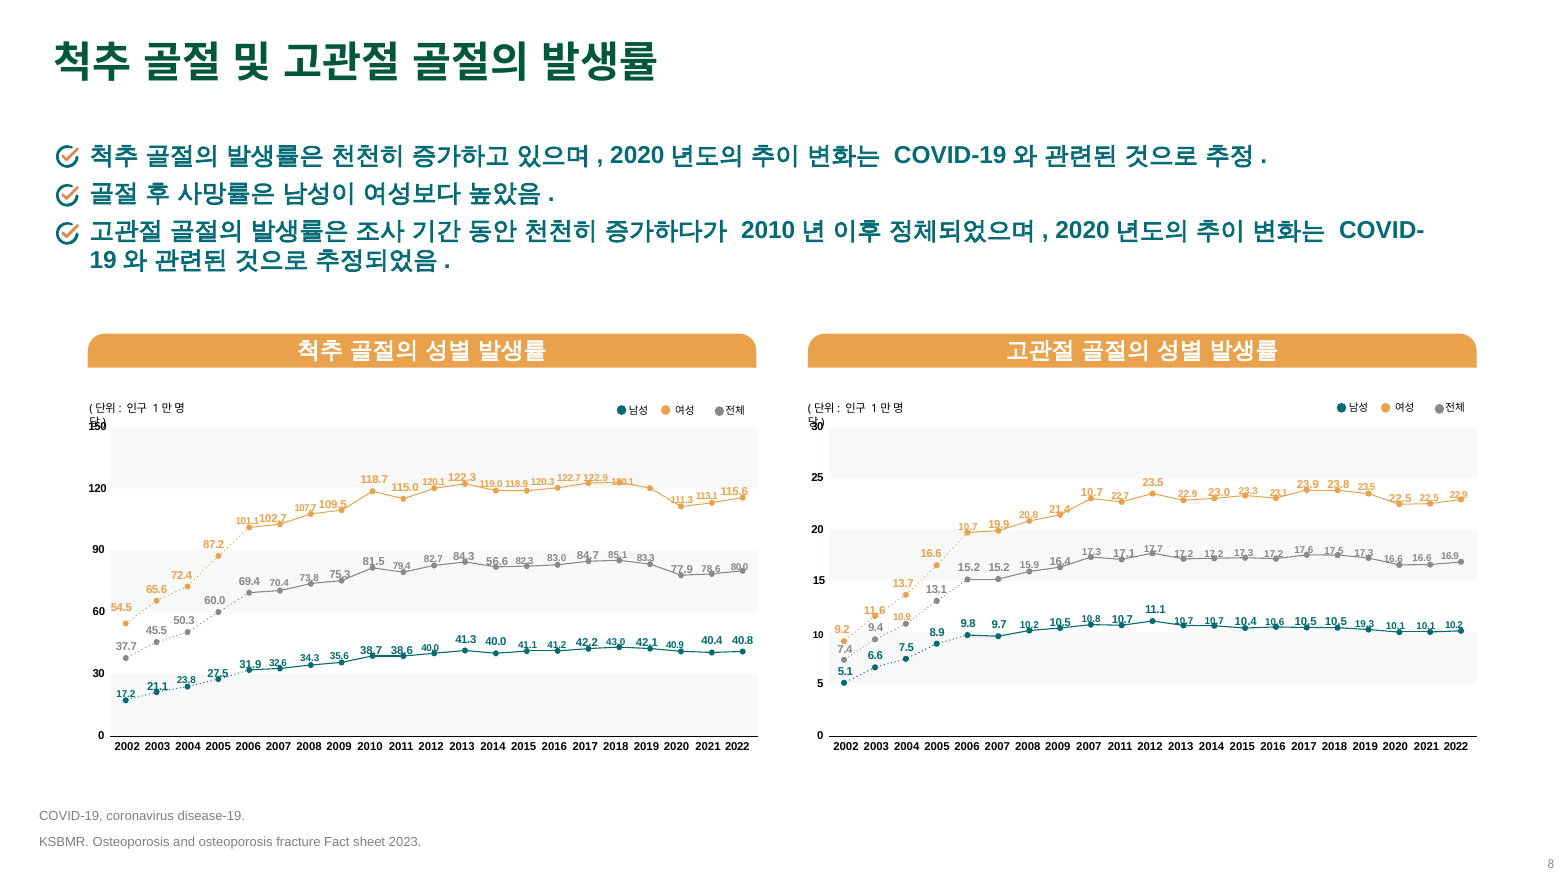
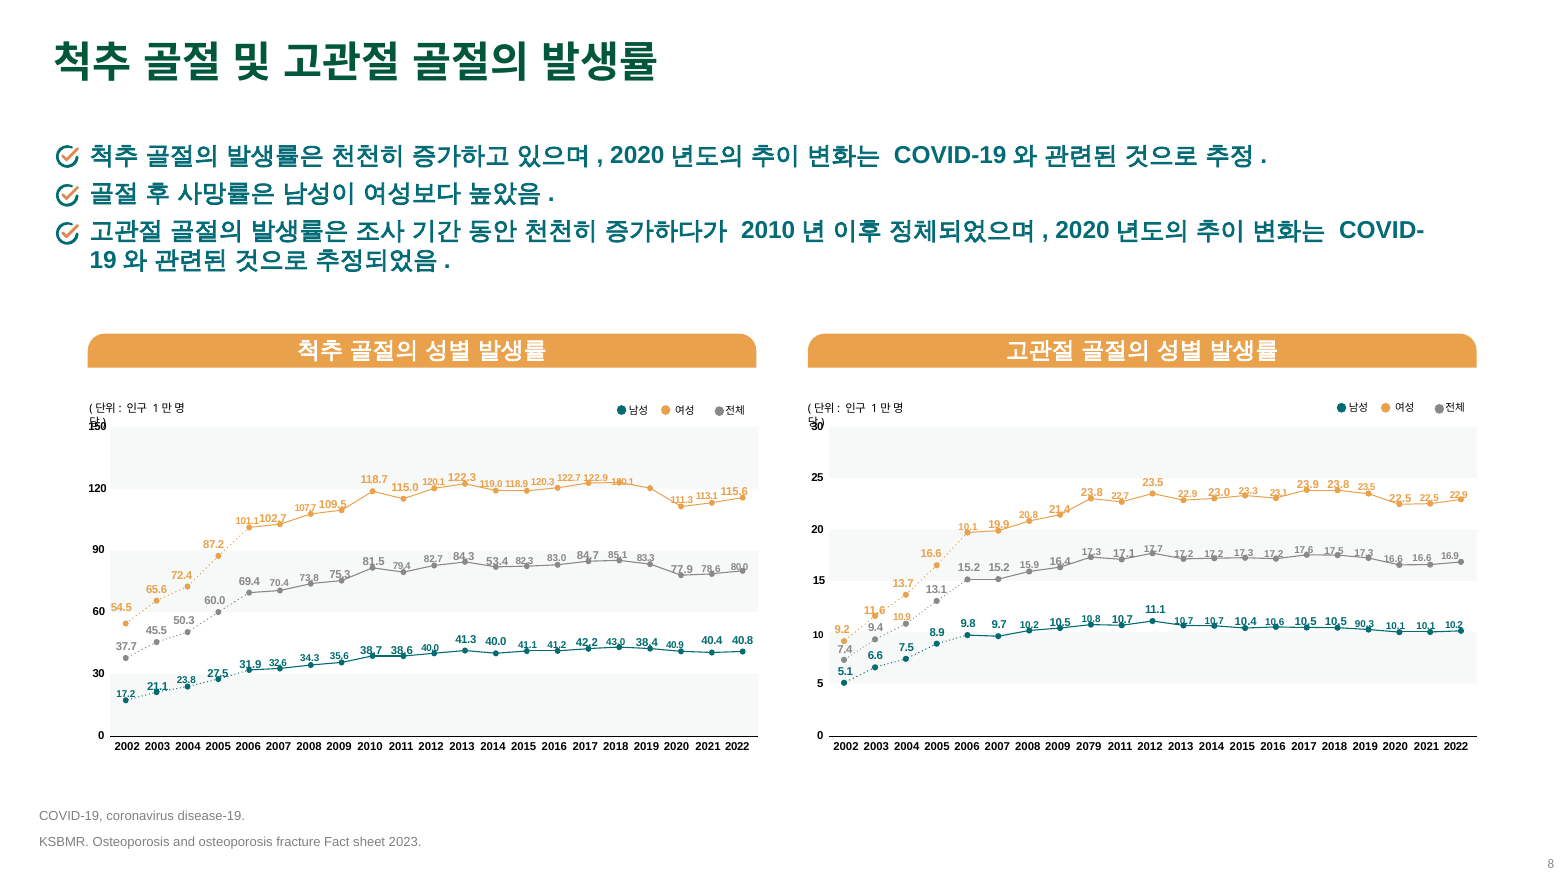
10.7: 10.7 -> 23.8 (1092, 493)
10.7: 10.7 -> 10.1 (968, 527)
56.6: 56.6 -> 53.4 (497, 561)
19.3: 19.3 -> 90.3 (1365, 624)
42.1: 42.1 -> 38.4 (647, 643)
2009 2007: 2007 -> 2079 (1089, 746)
